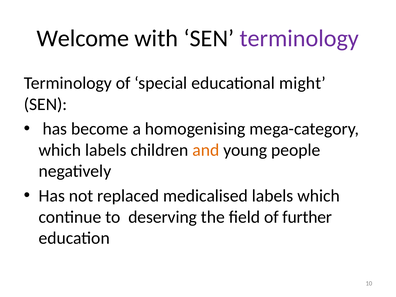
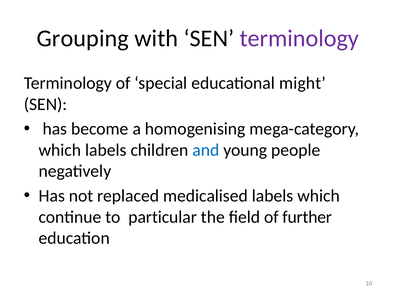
Welcome: Welcome -> Grouping (83, 38)
and colour: orange -> blue (206, 150)
deserving: deserving -> particular (163, 217)
